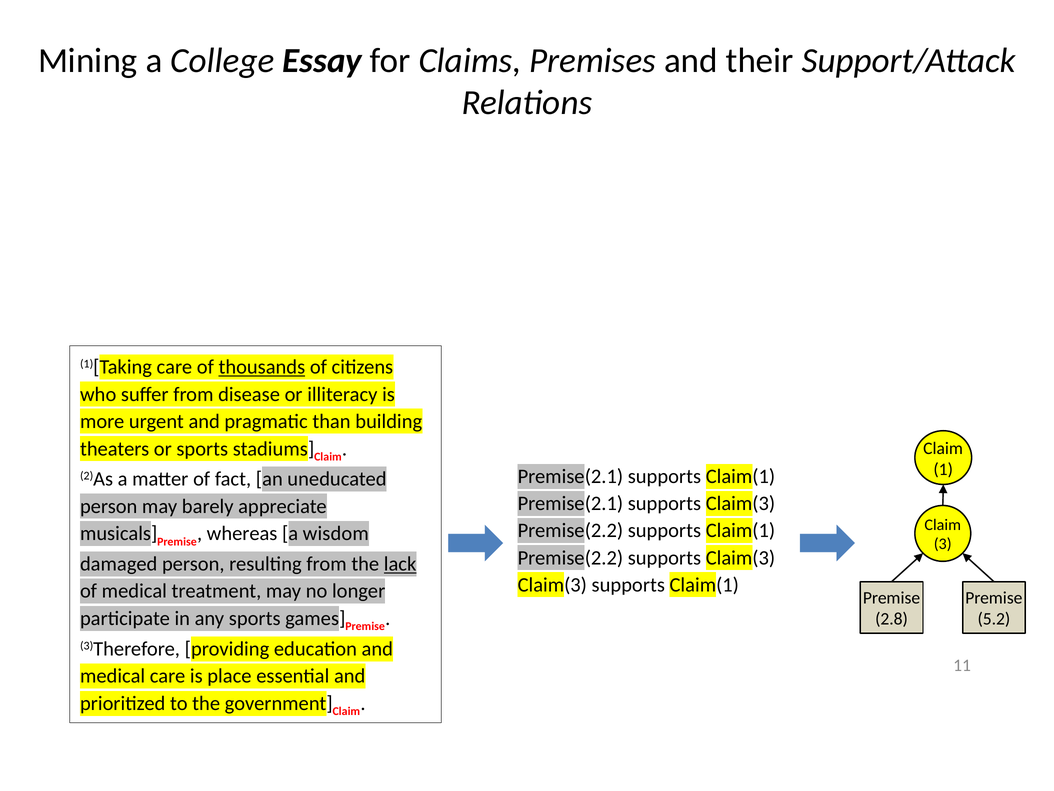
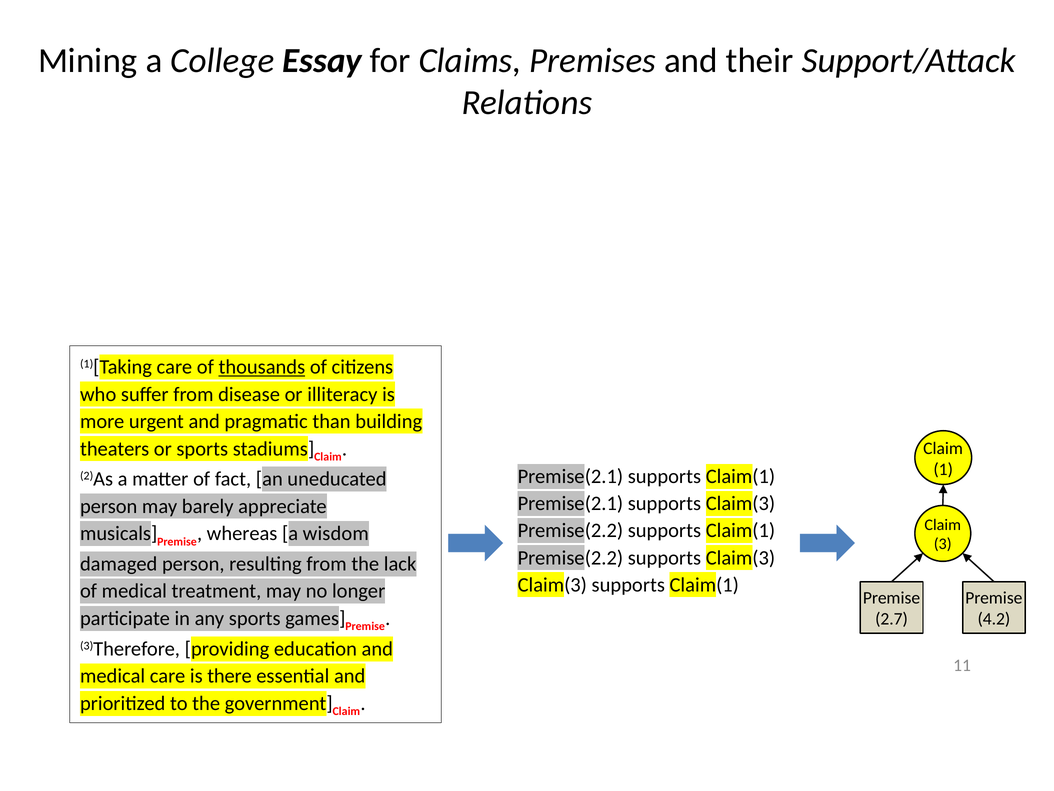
lack underline: present -> none (400, 564)
2.8: 2.8 -> 2.7 (892, 619)
5.2: 5.2 -> 4.2 (994, 619)
place: place -> there (230, 676)
